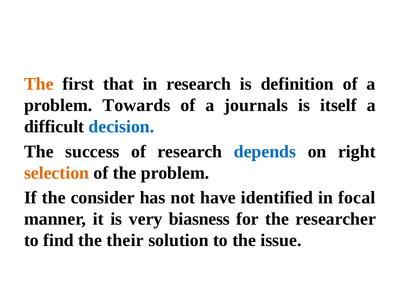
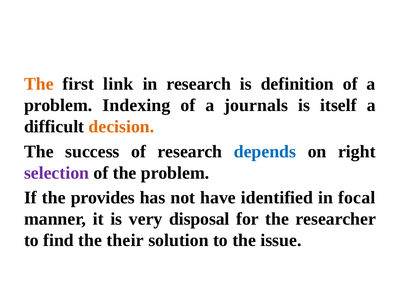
that: that -> link (118, 84)
Towards: Towards -> Indexing (136, 105)
decision colour: blue -> orange (121, 127)
selection colour: orange -> purple (57, 173)
consider: consider -> provides (103, 198)
biasness: biasness -> disposal (199, 219)
